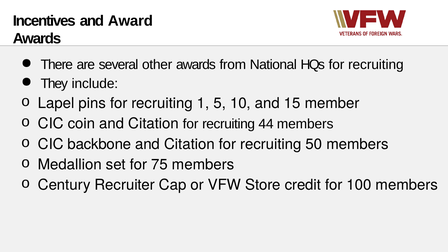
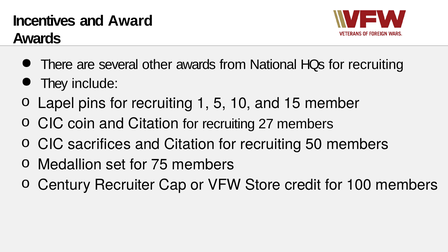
44: 44 -> 27 (266, 124)
backbone: backbone -> sacrifices (99, 144)
